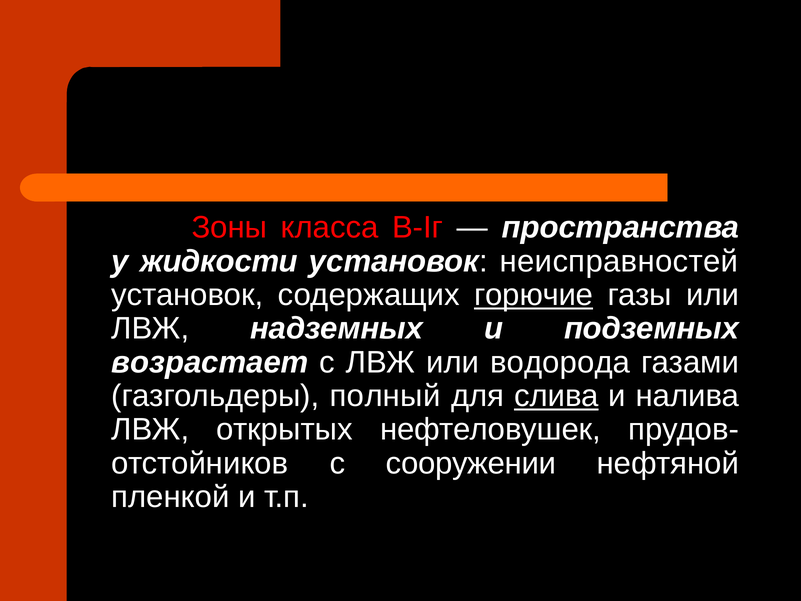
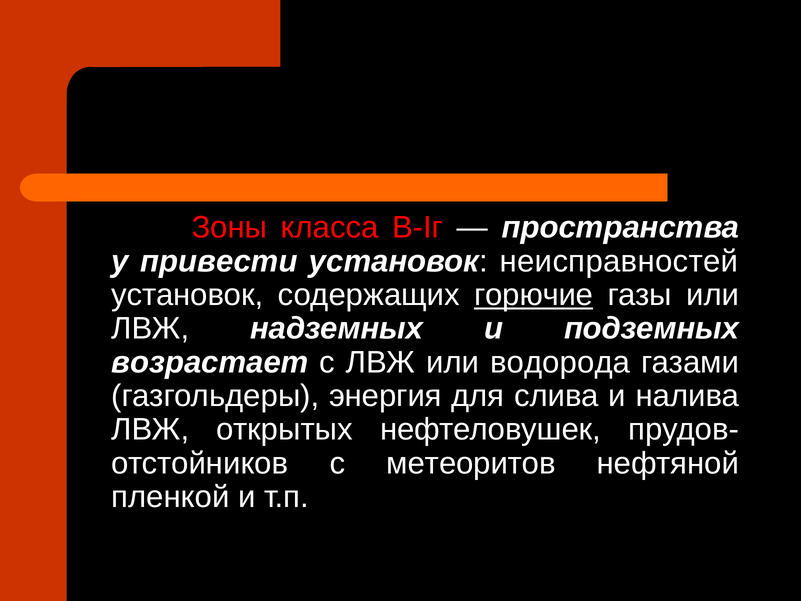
жидкости: жидкости -> привести (219, 261)
полный: полный -> энергия (385, 396)
слива underline: present -> none (556, 396)
сооружении: сооружении -> метеоритов (471, 463)
